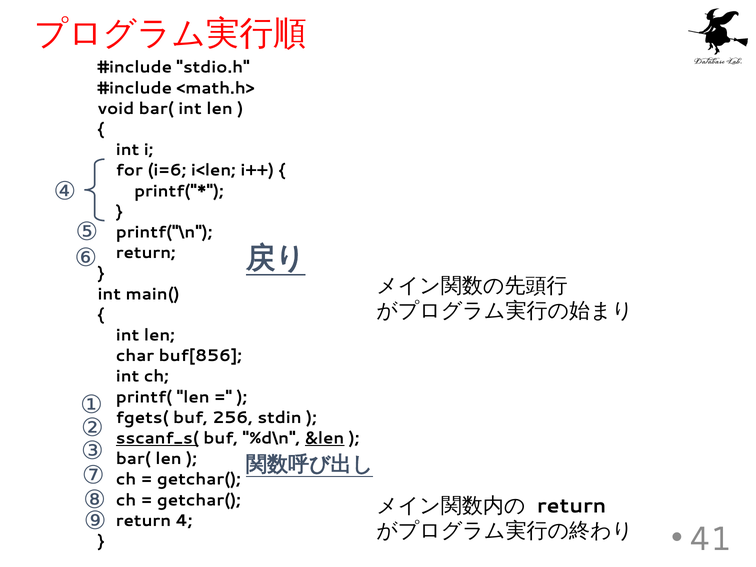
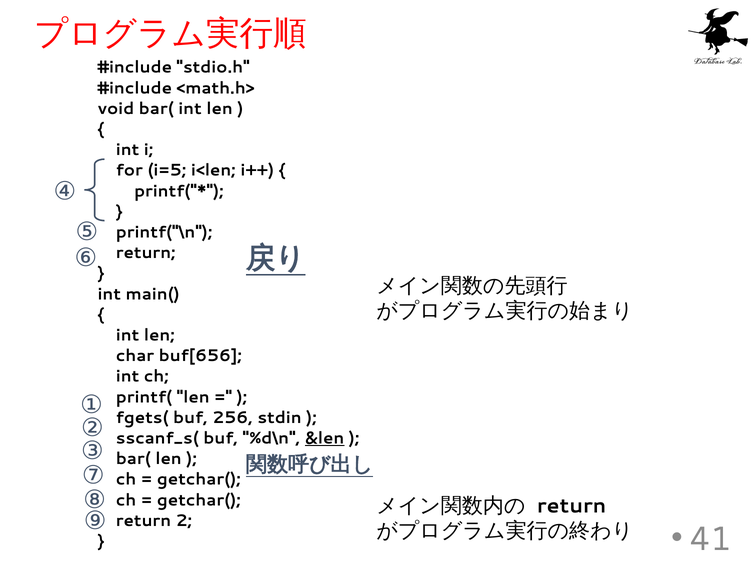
i=6: i=6 -> i=5 (167, 170)
buf[856: buf[856 -> buf[656 (200, 356)
sscanf_s( underline: present -> none (157, 438)
4: 4 -> 2 (184, 521)
